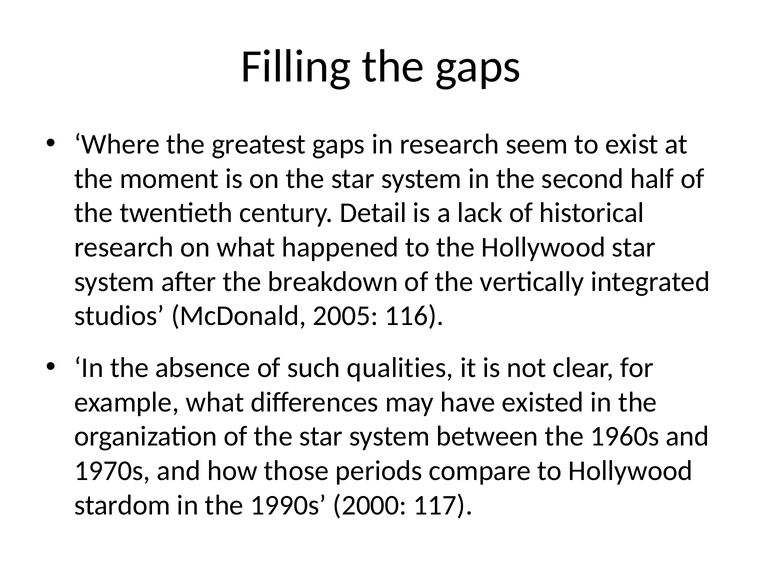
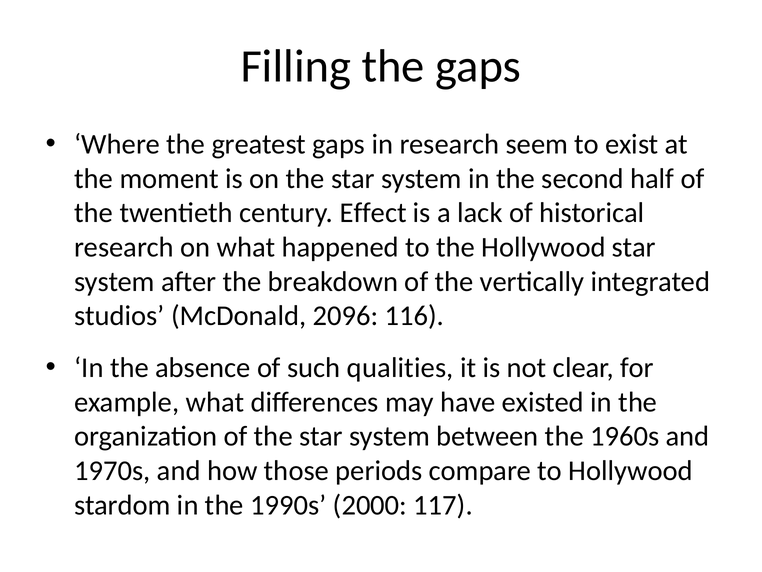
Detail: Detail -> Effect (373, 213)
2005: 2005 -> 2096 (345, 316)
